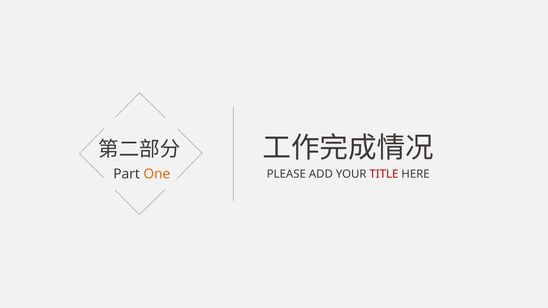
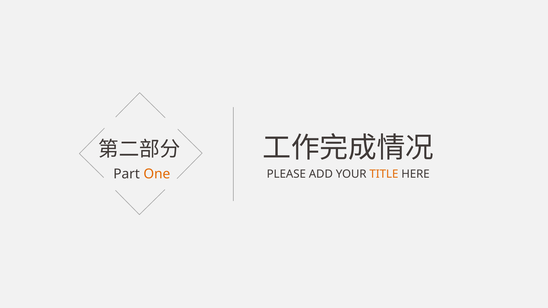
TITLE colour: red -> orange (384, 174)
